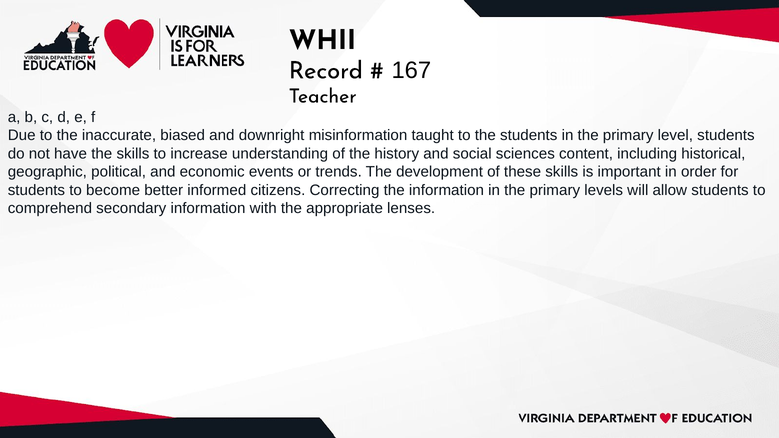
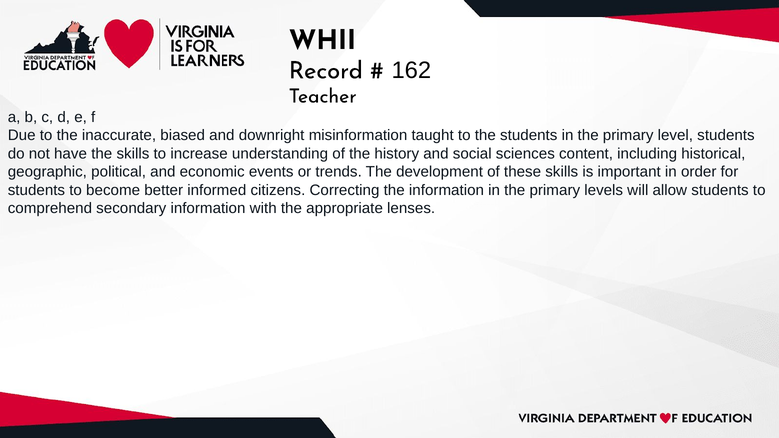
167: 167 -> 162 (411, 70)
